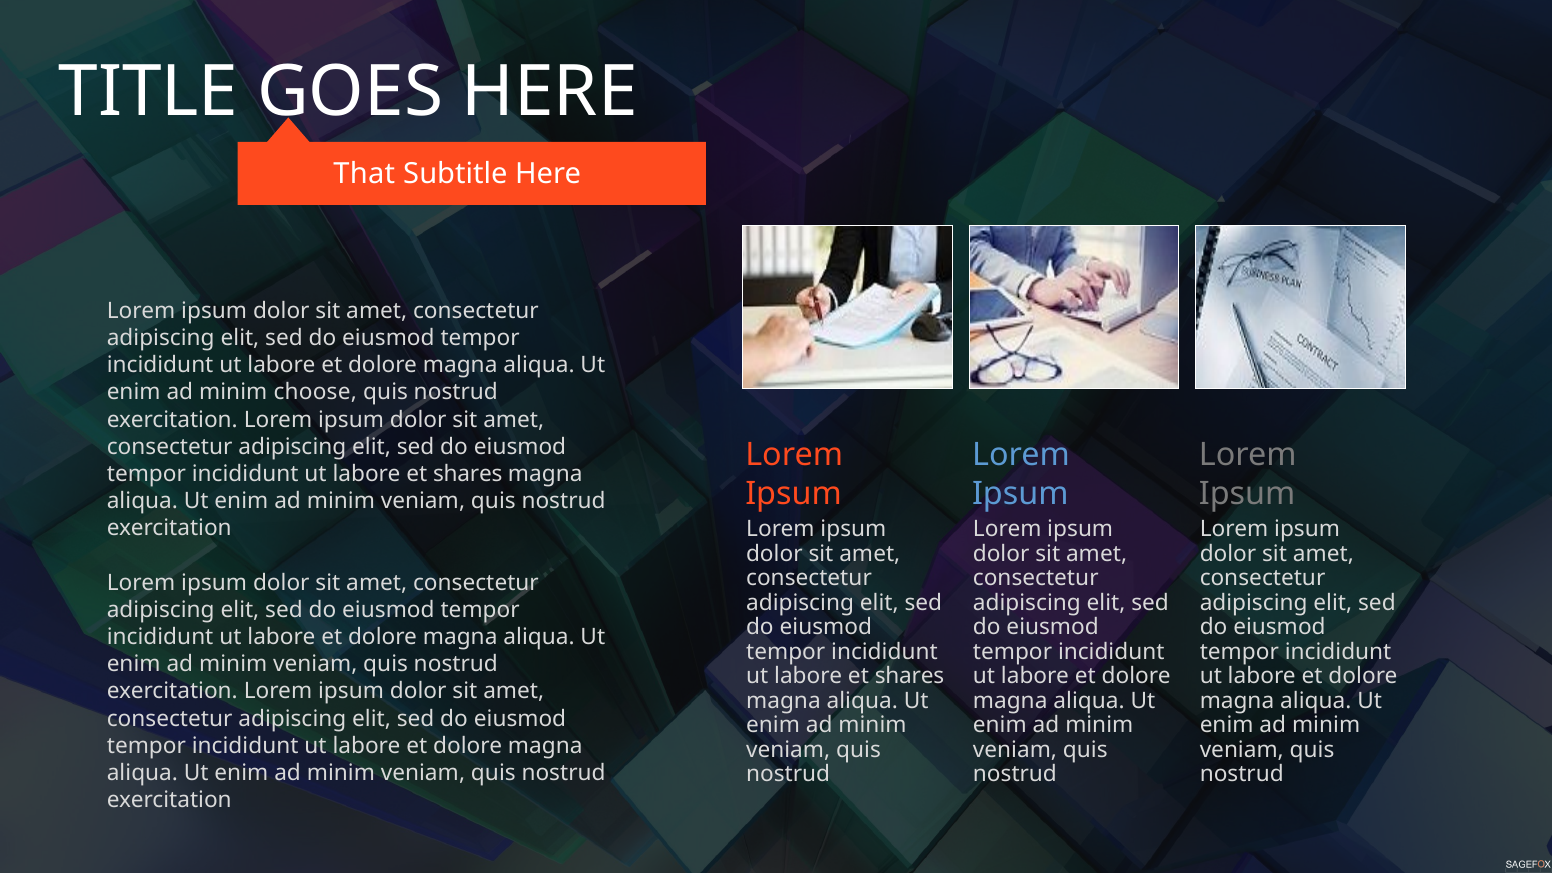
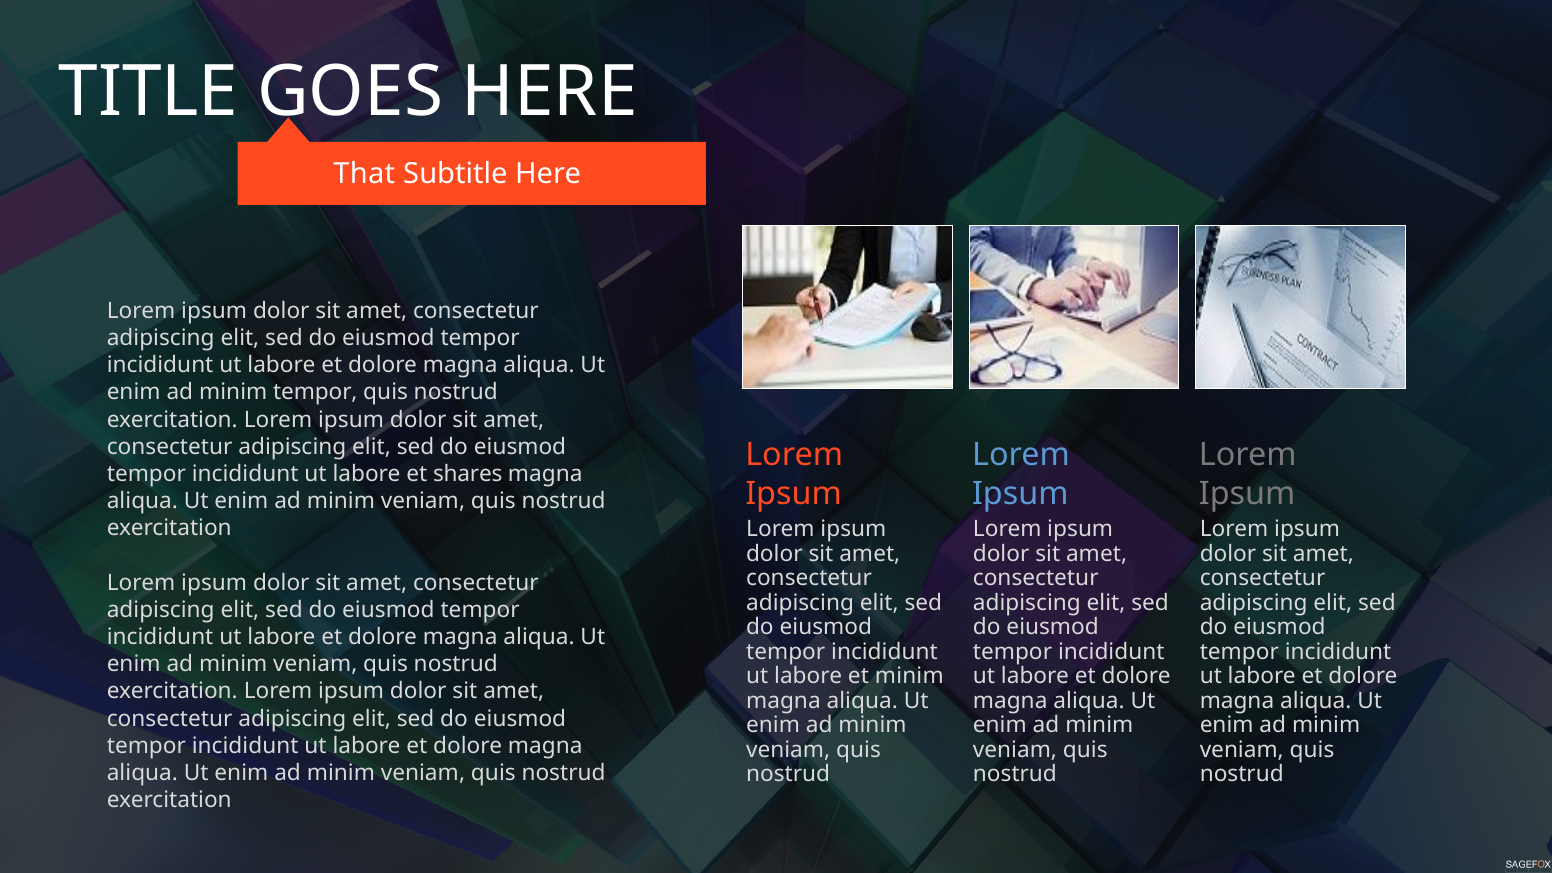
minim choose: choose -> tempor (315, 393)
shares: shares -> minim (909, 676)
